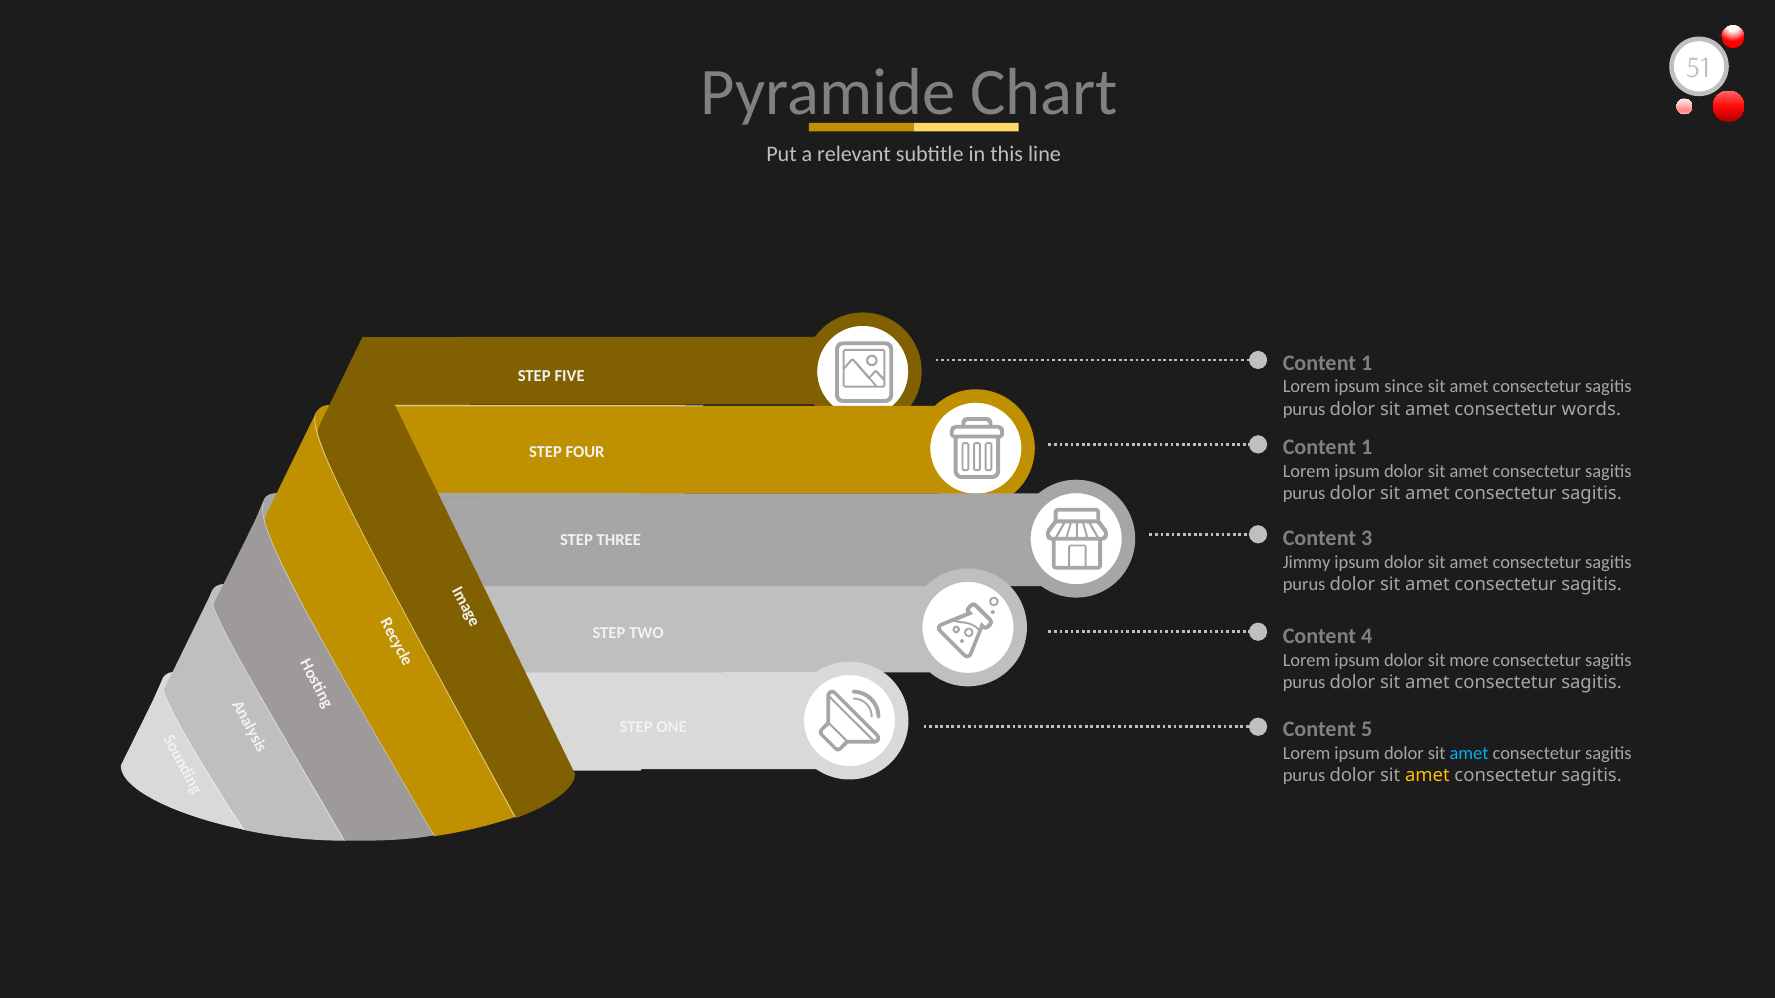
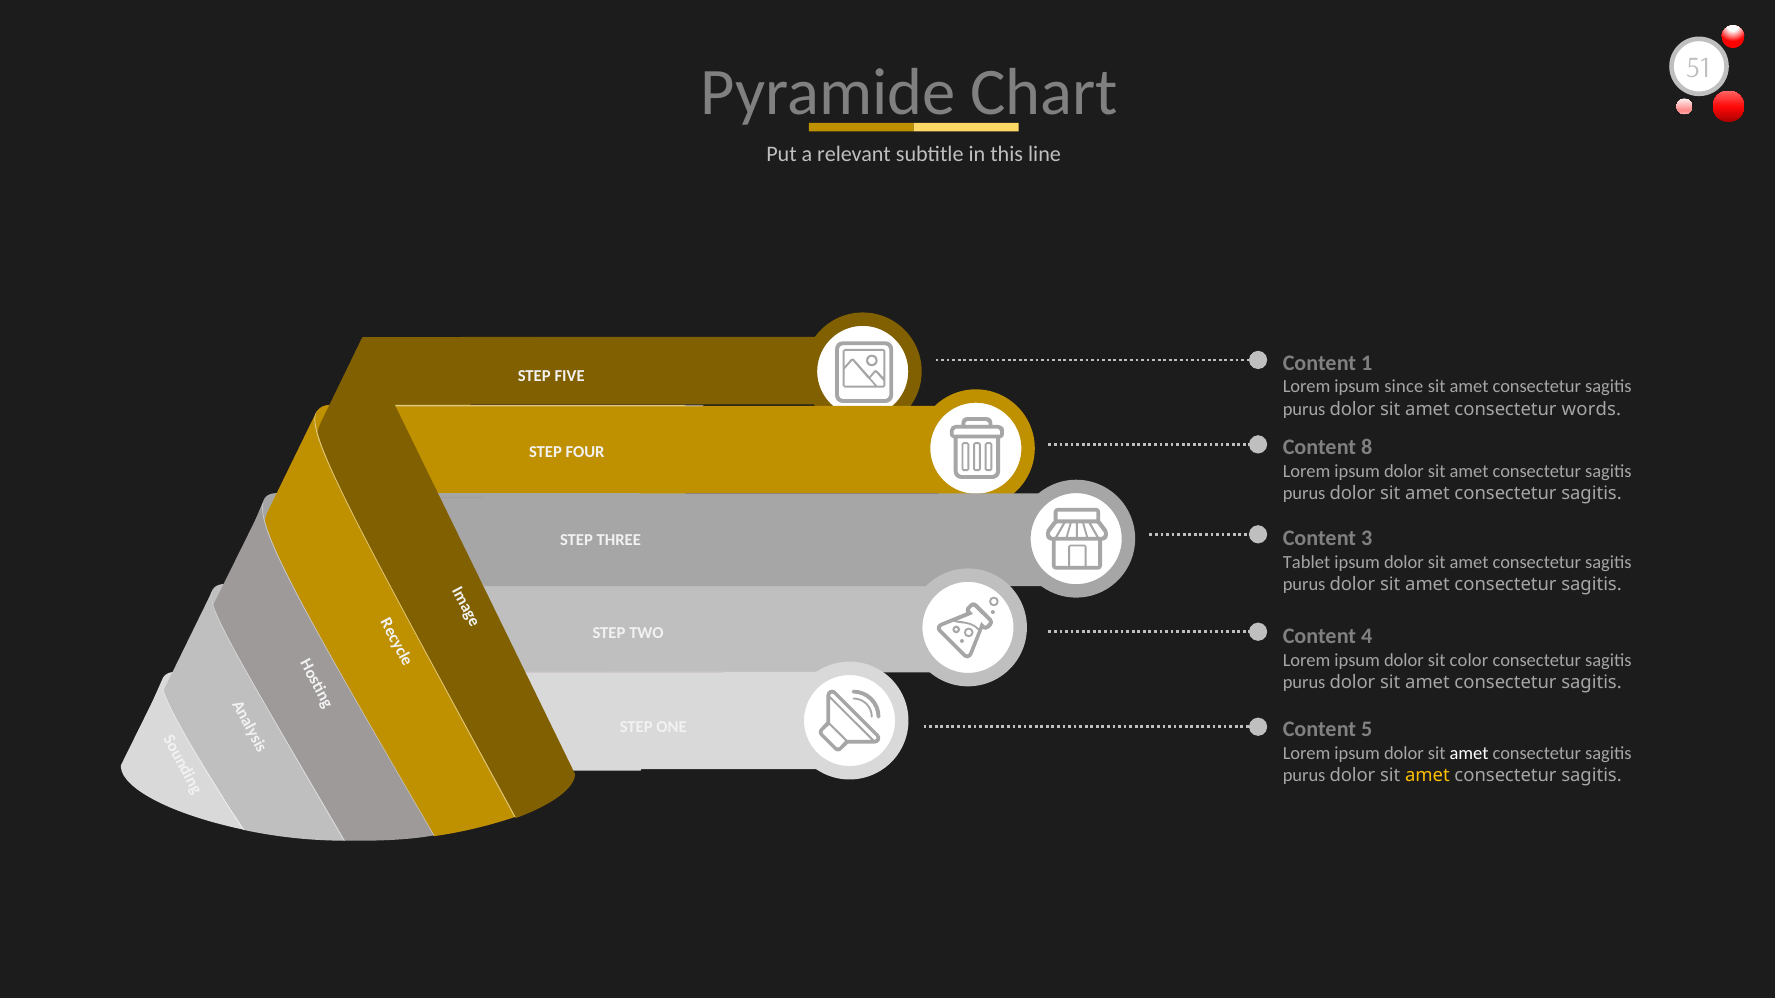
1: 1 -> 8 (1367, 448)
Jimmy: Jimmy -> Tablet (1307, 563)
more: more -> color (1469, 660)
amet colour: light blue -> white (1469, 753)
